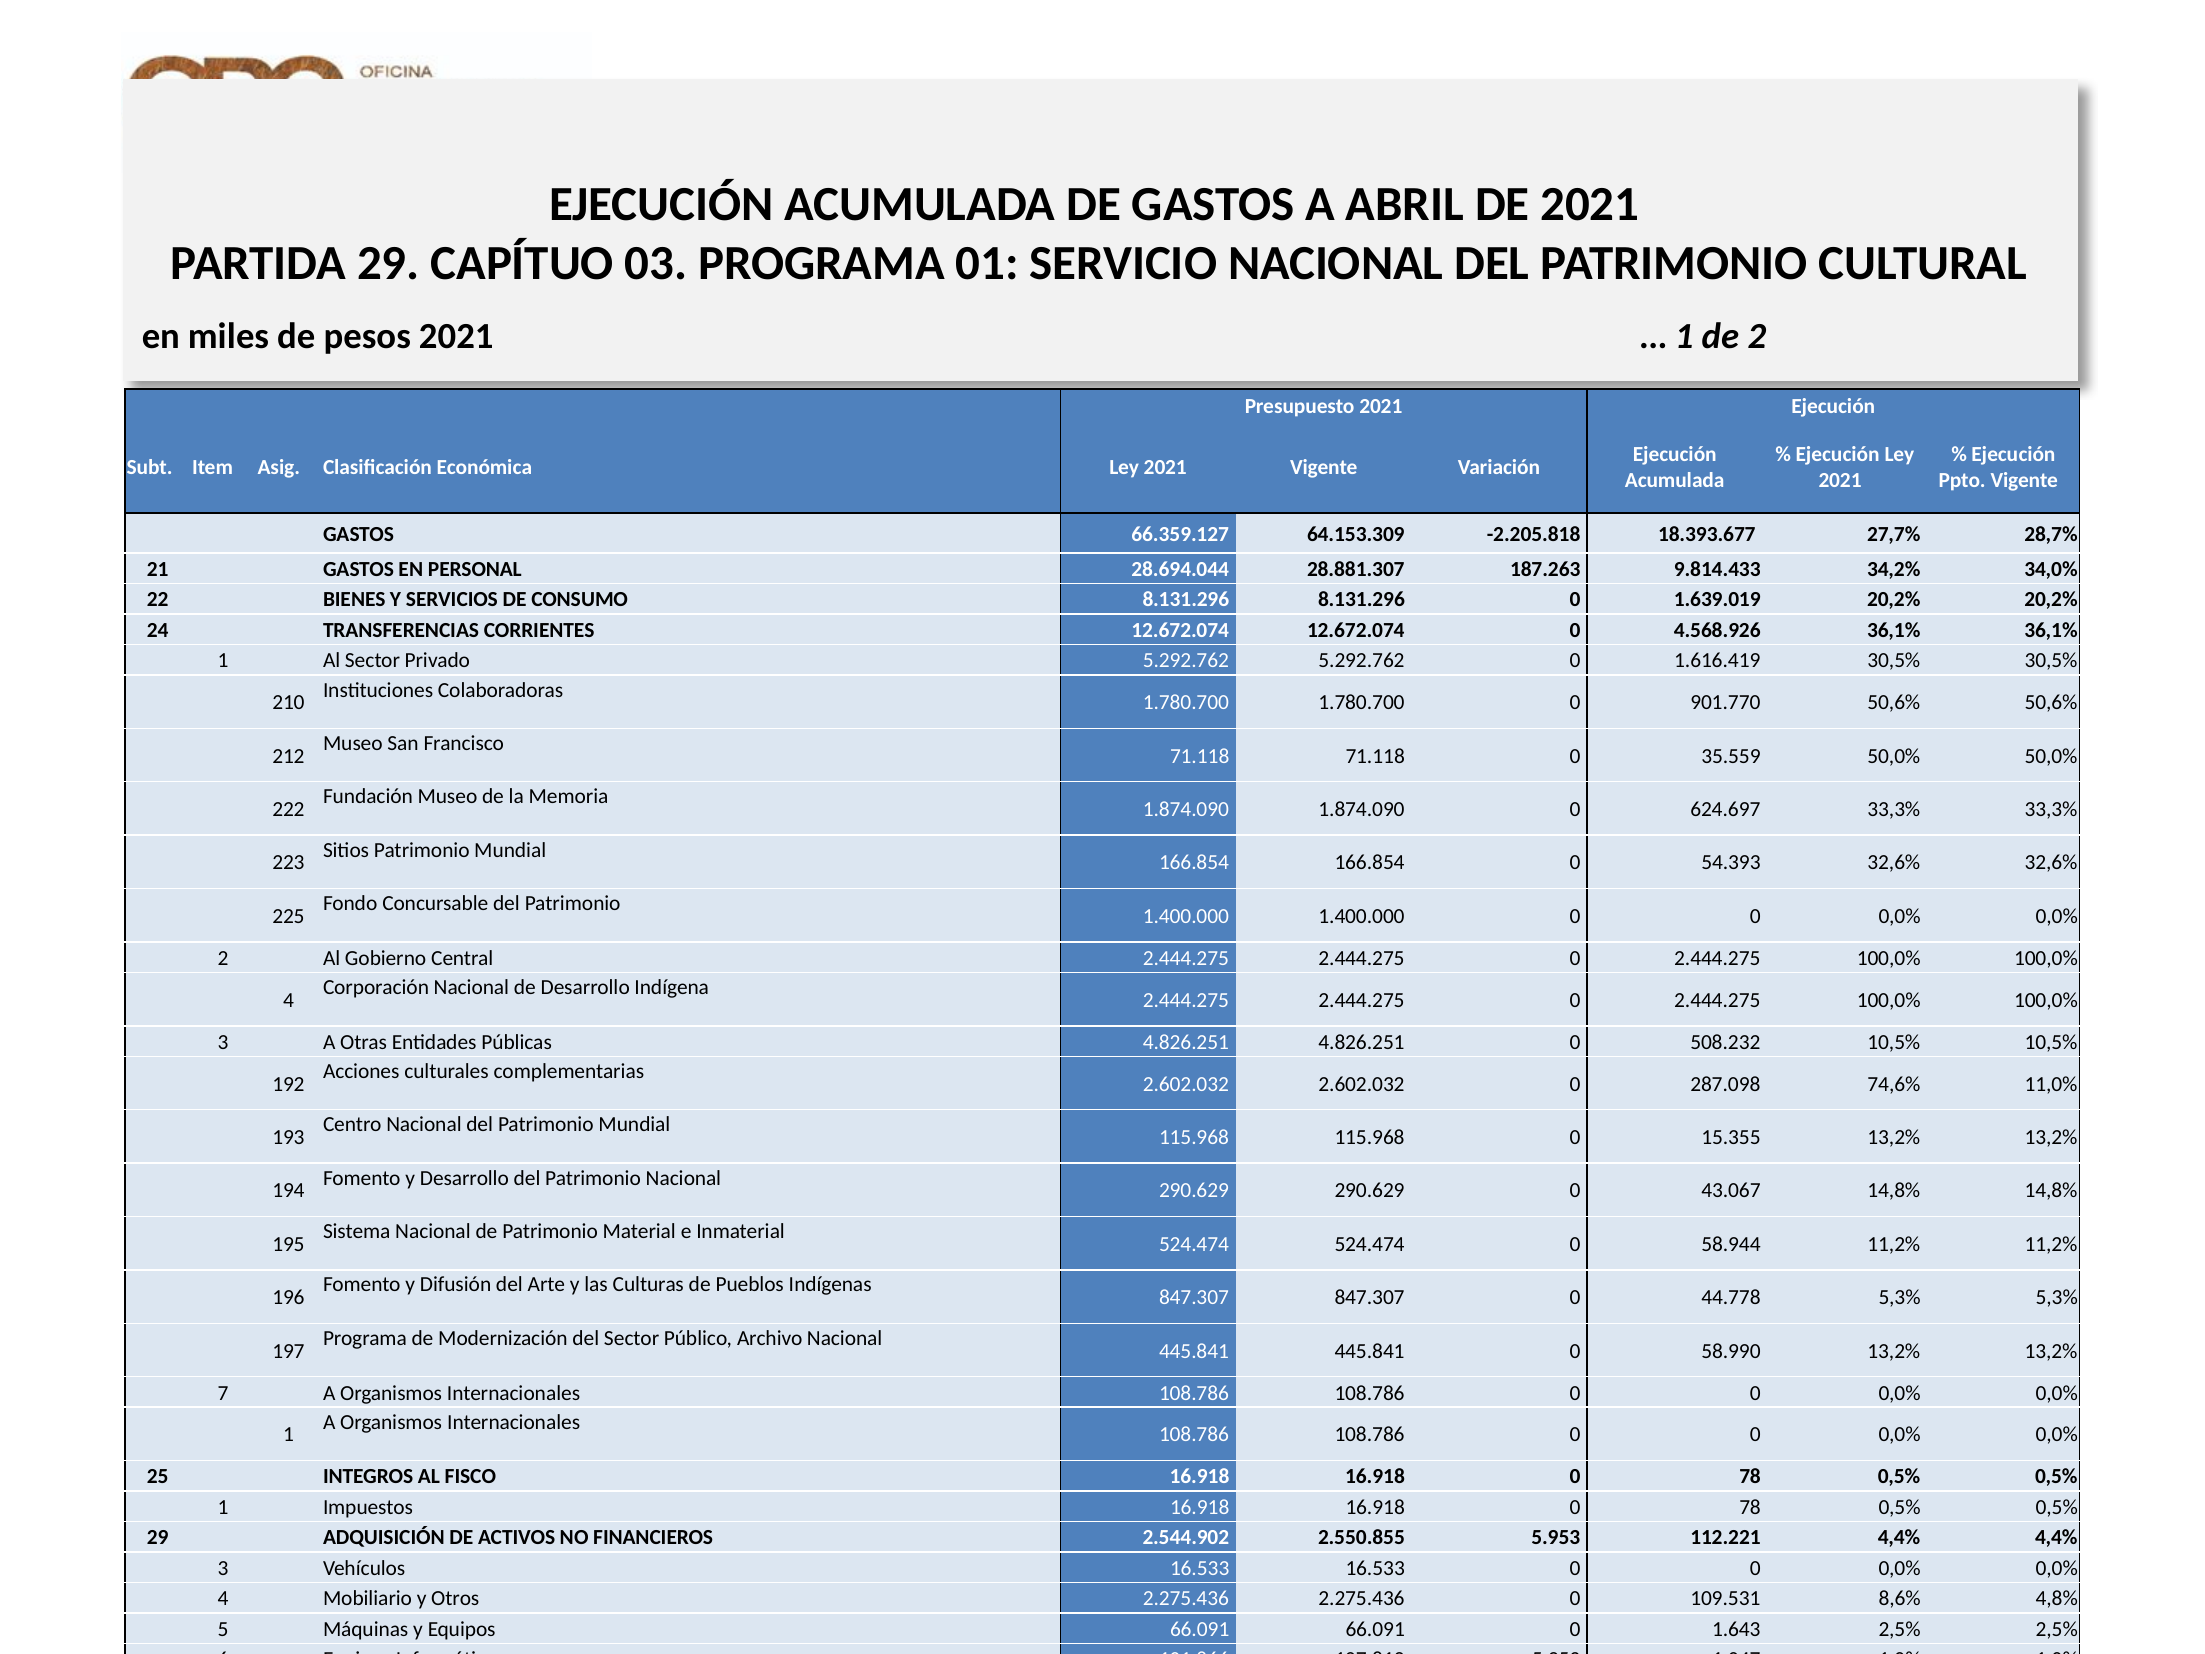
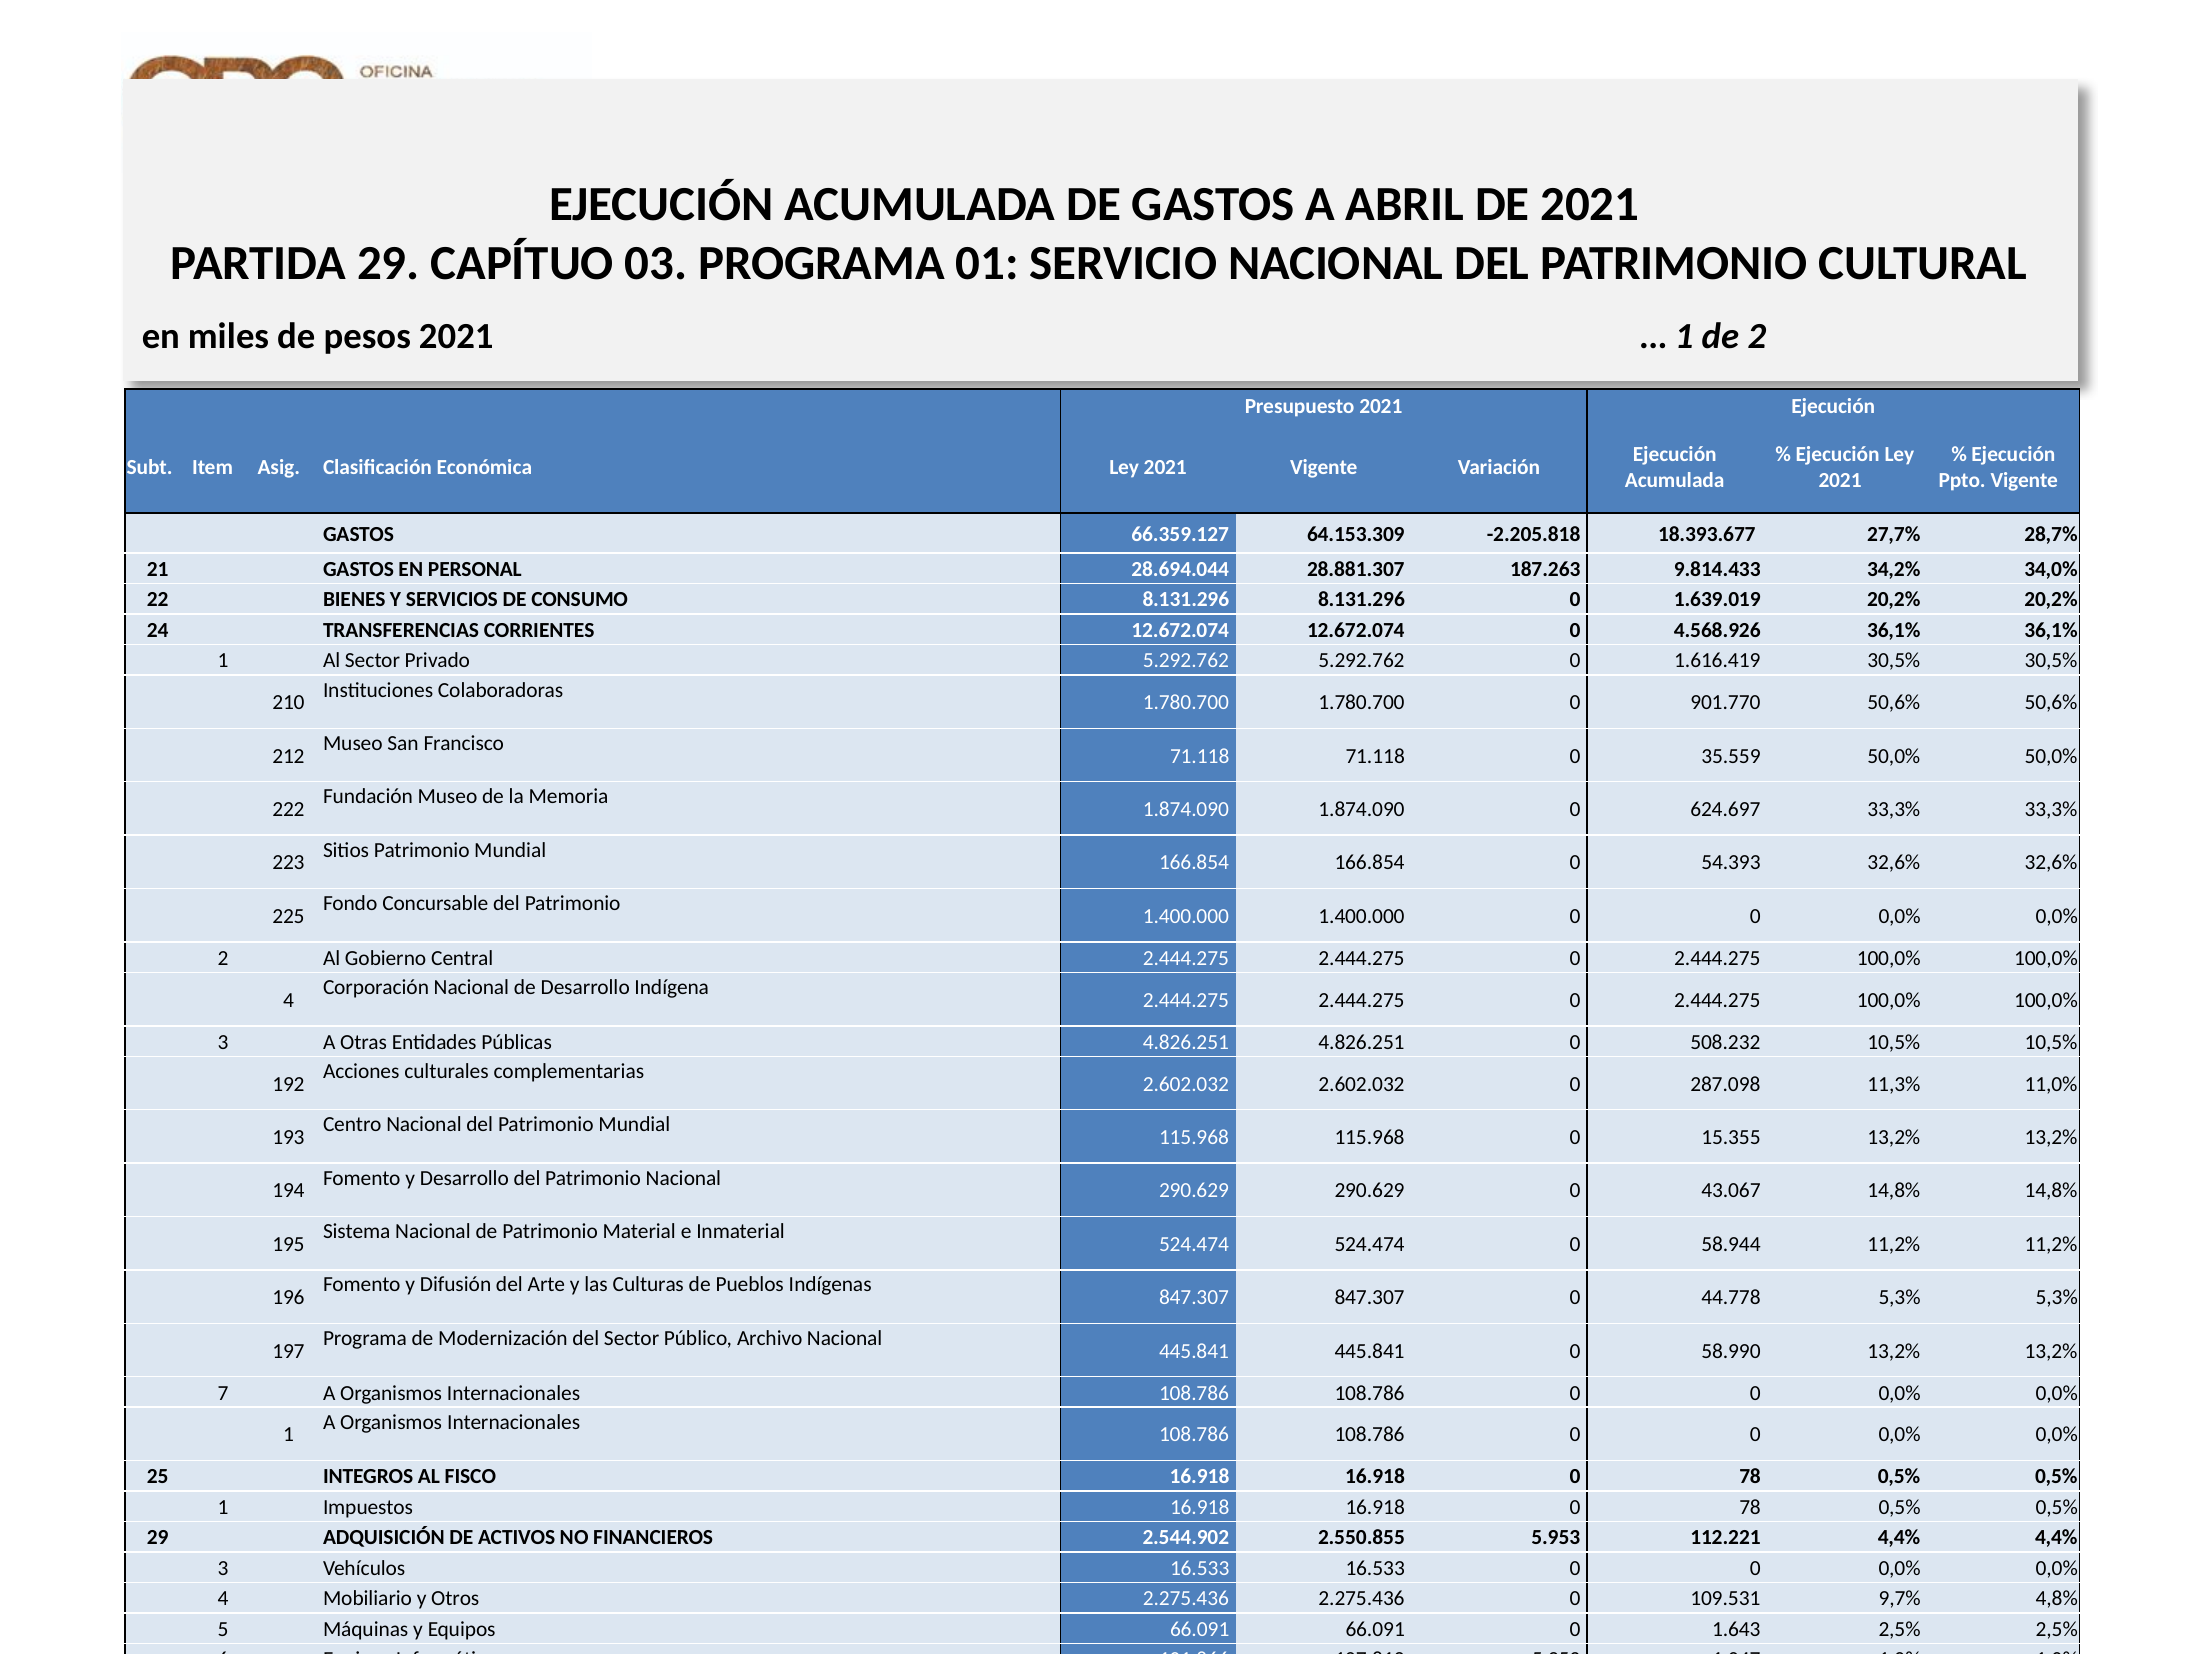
74,6%: 74,6% -> 11,3% (1894, 1084)
8,6%: 8,6% -> 9,7% (1900, 1598)
